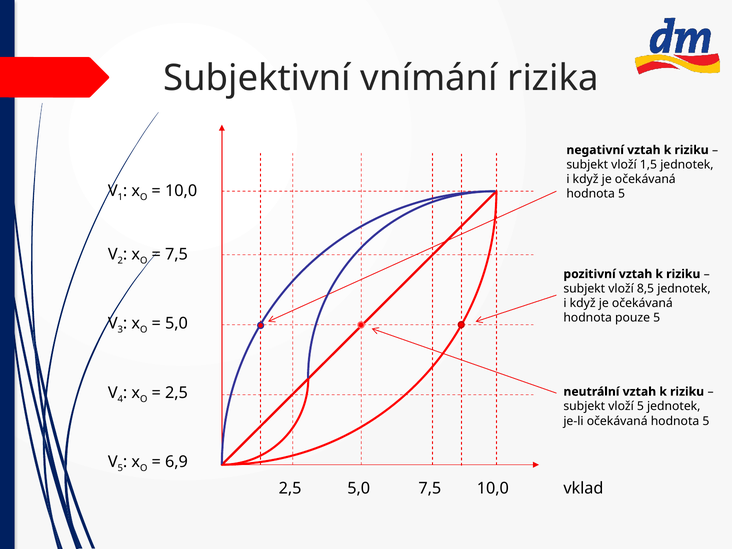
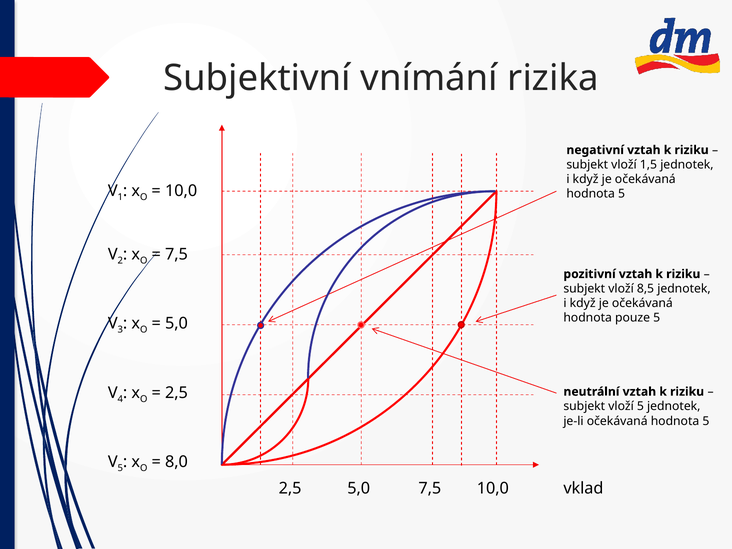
6,9: 6,9 -> 8,0 (176, 462)
